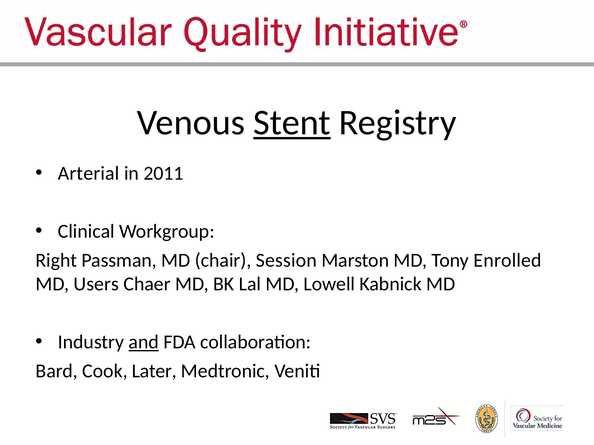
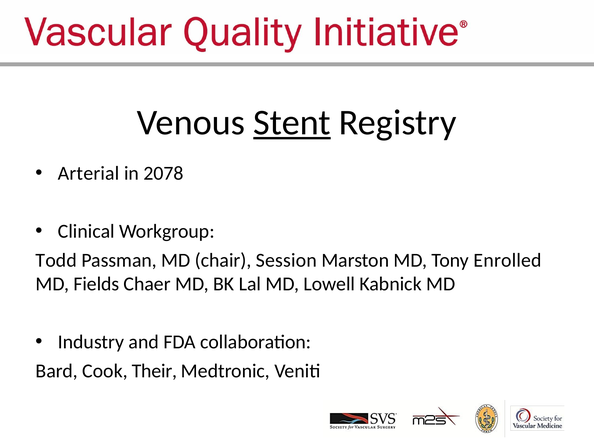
2011: 2011 -> 2078 (164, 174)
Right: Right -> Todd (56, 261)
Users: Users -> Fields (96, 284)
and underline: present -> none (144, 342)
Later: Later -> Their (154, 372)
